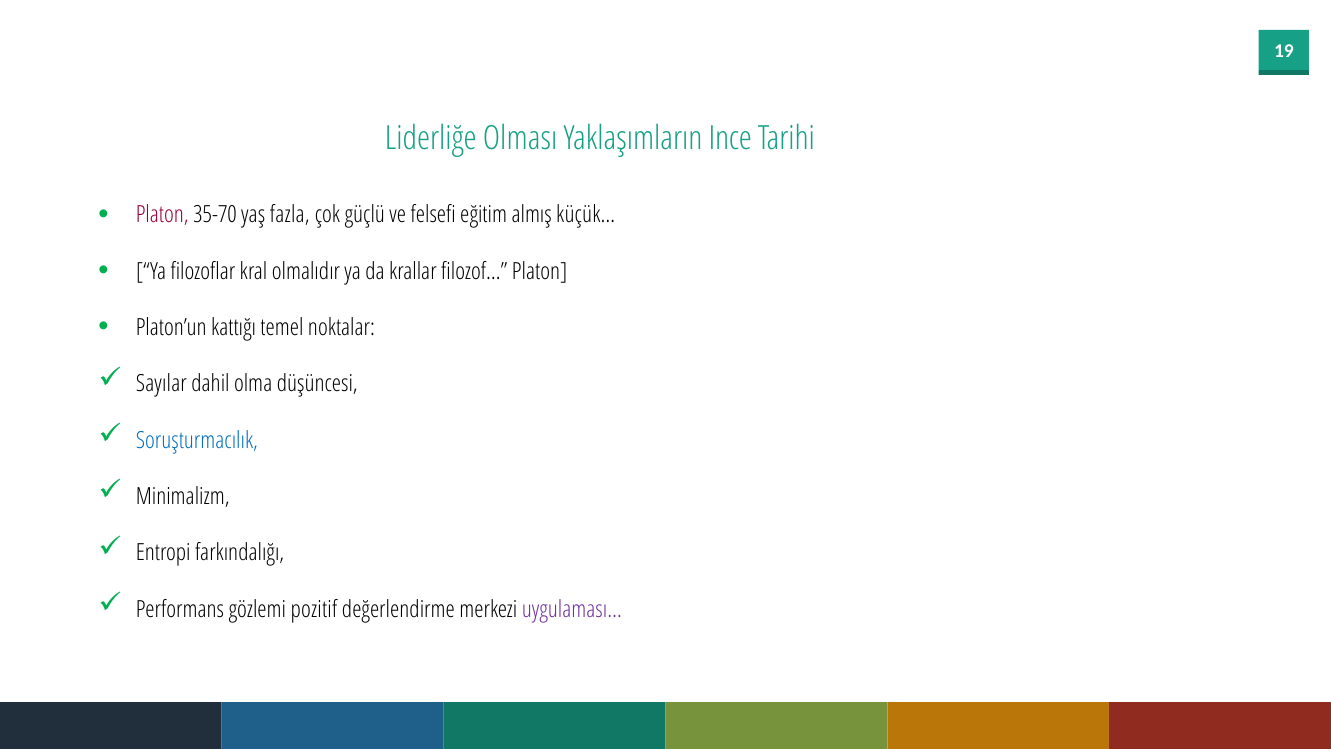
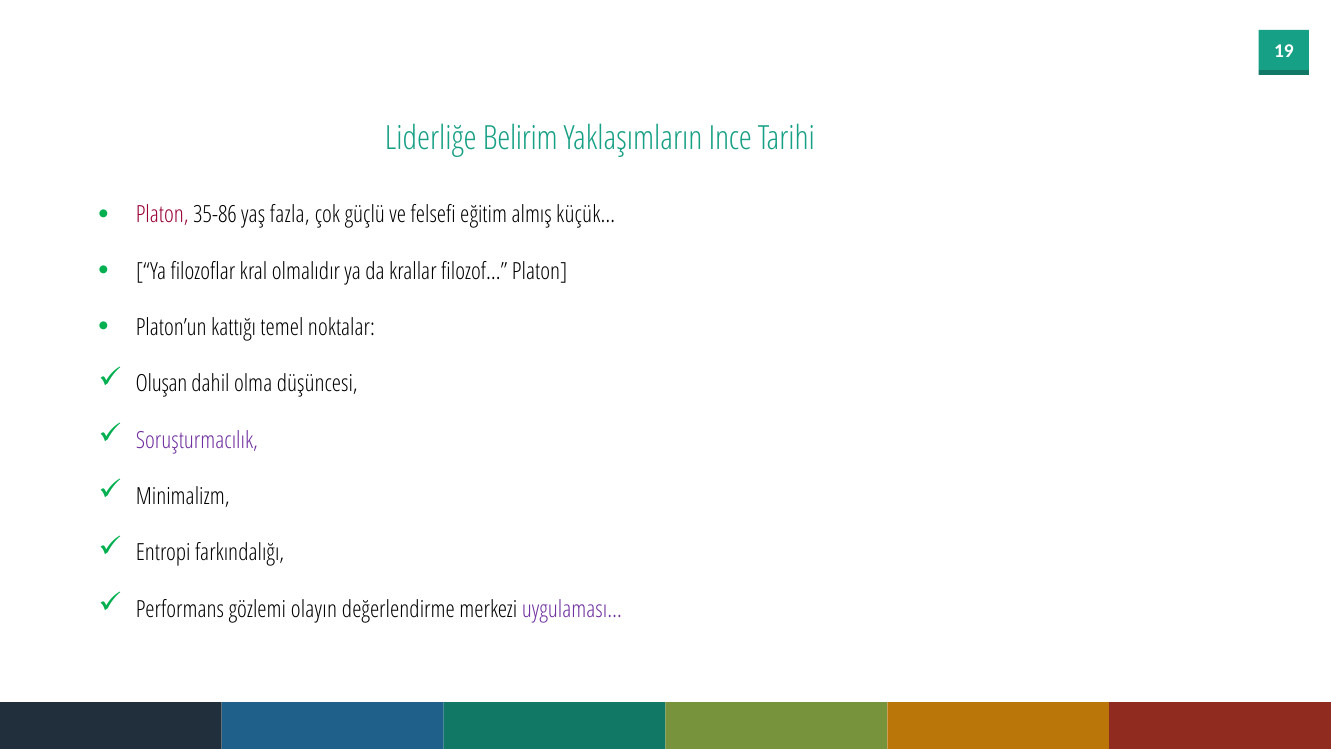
Olması: Olması -> Belirim (520, 139)
35-70: 35-70 -> 35-86 (215, 215)
Sayılar: Sayılar -> Oluşan (162, 384)
Soruşturmacılık colour: blue -> purple (197, 440)
pozitif: pozitif -> olayın (314, 609)
